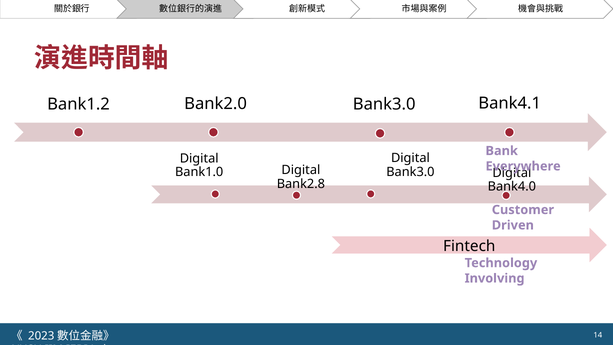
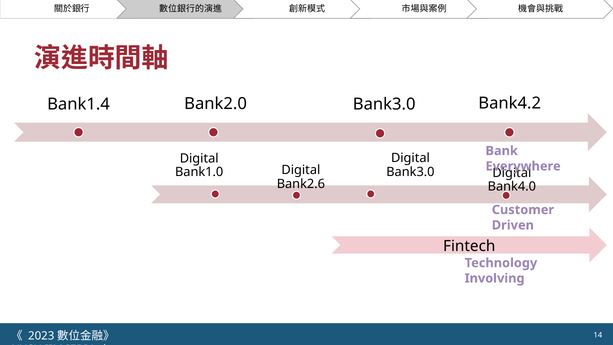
Bank1.2: Bank1.2 -> Bank1.4 (79, 104)
Bank4.1: Bank4.1 -> Bank4.2 (510, 103)
Bank2.8: Bank2.8 -> Bank2.6 (301, 184)
